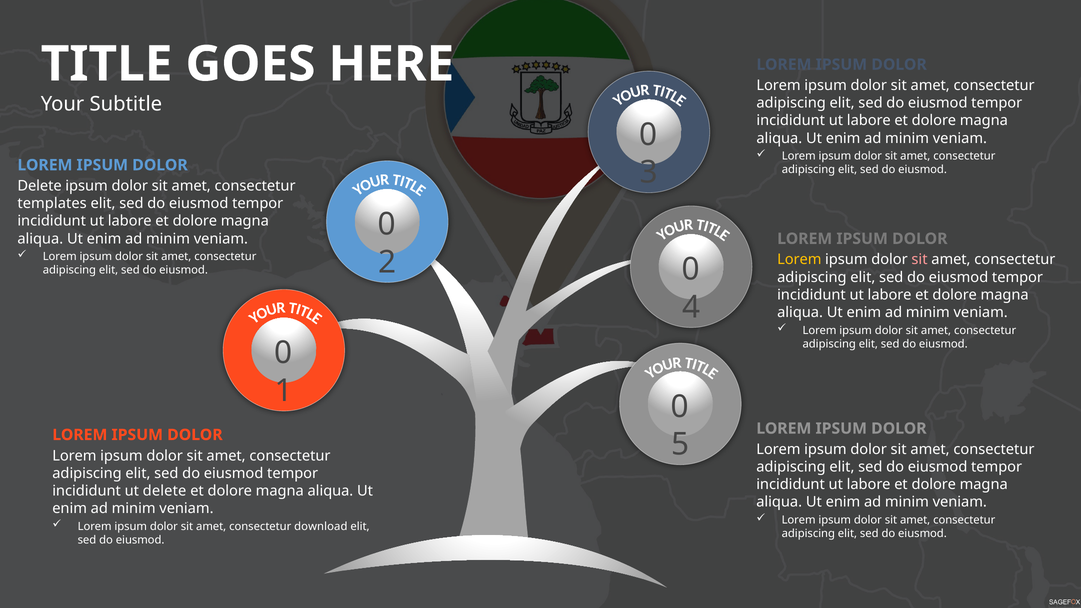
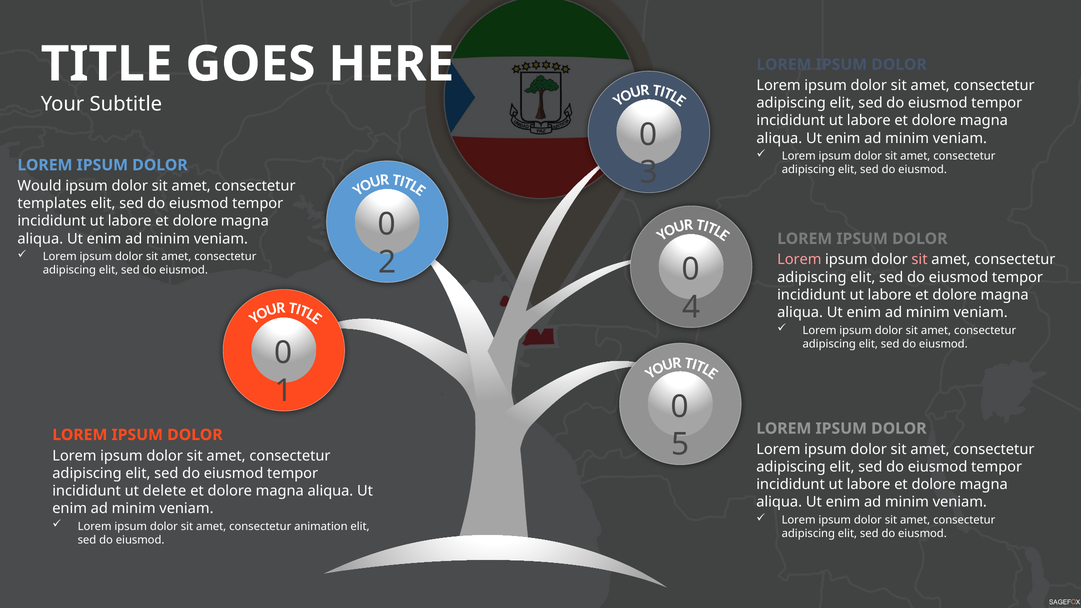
Delete: Delete -> Would (40, 186)
Lorem colour: yellow -> pink (799, 260)
download: download -> animation (321, 527)
